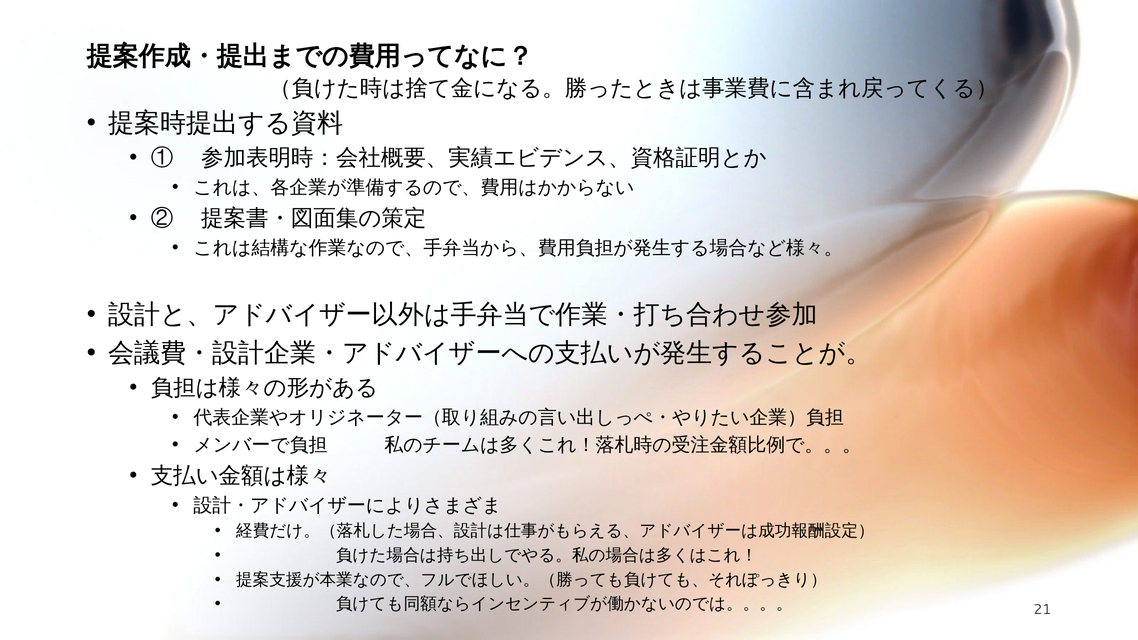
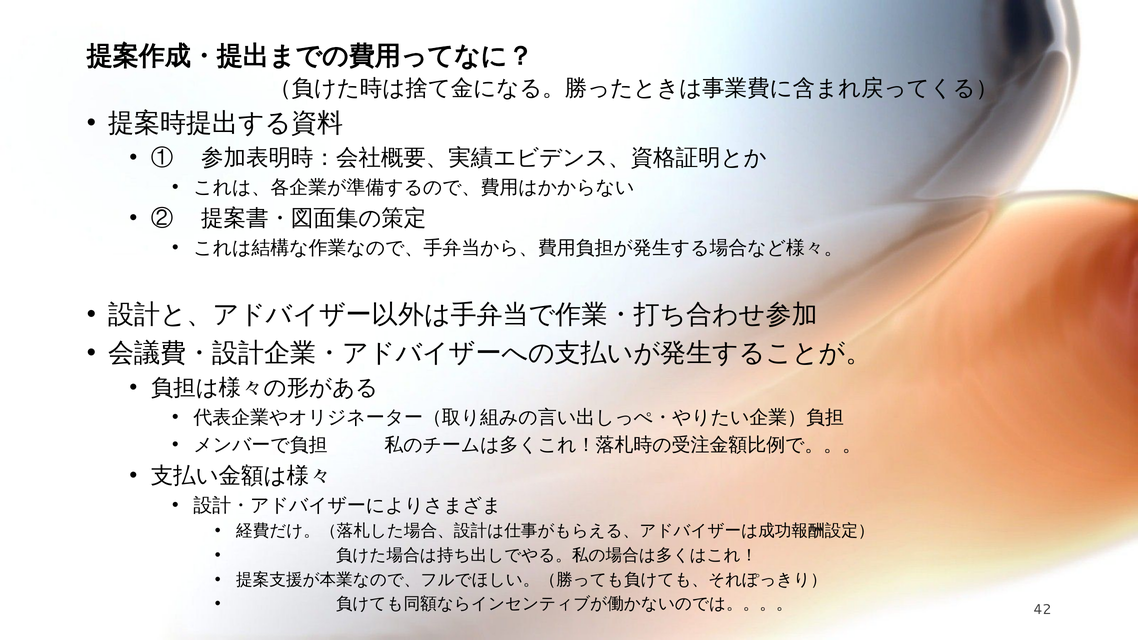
21: 21 -> 42 (1042, 610)
